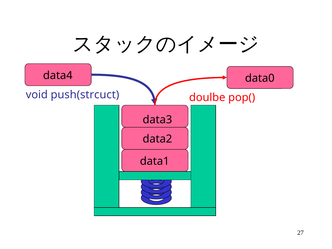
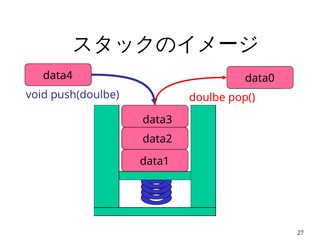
push(strcuct: push(strcuct -> push(doulbe (85, 95)
